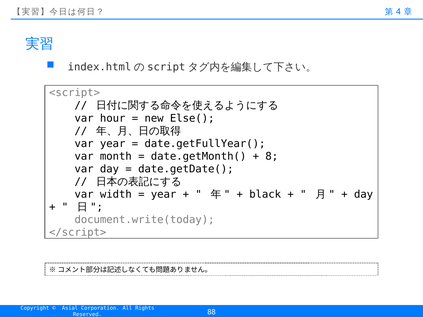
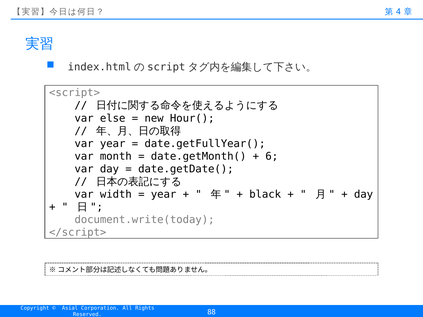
hour: hour -> else (113, 118)
Else(: Else( -> Hour( (192, 118)
8: 8 -> 6 (272, 156)
